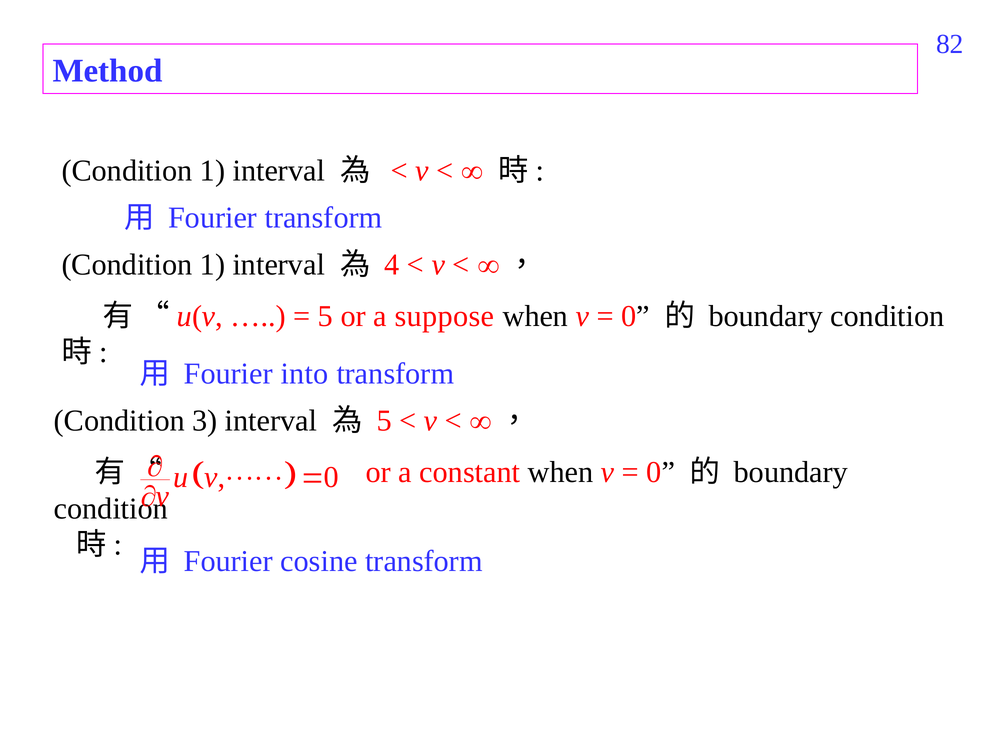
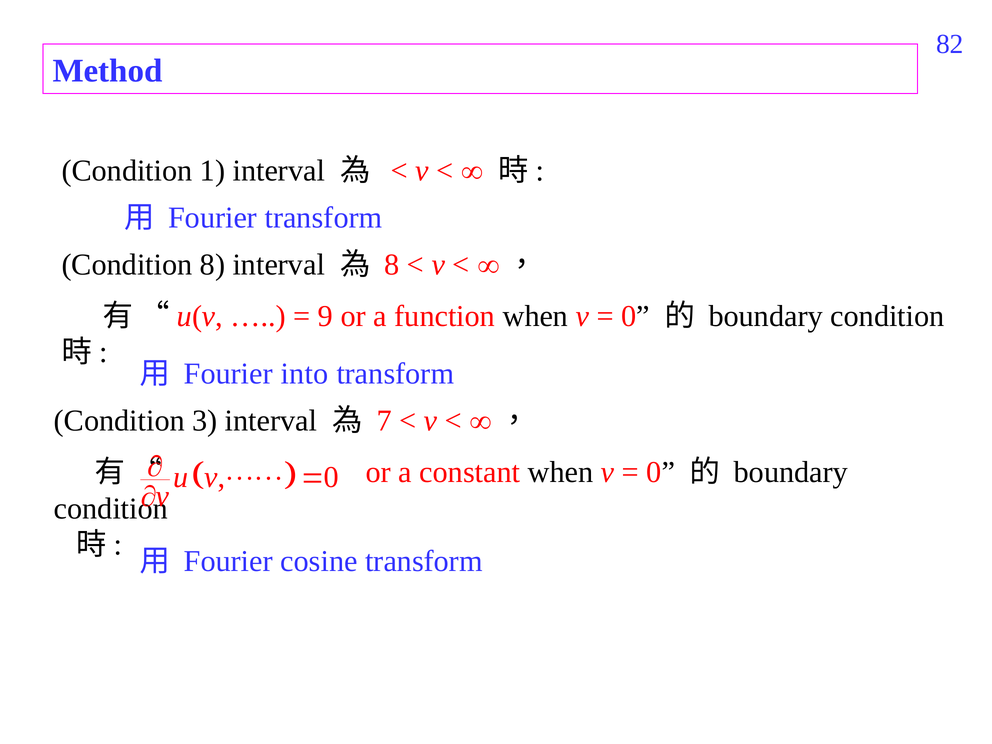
1: 1 -> 8 (213, 265)
4: 4 -> 8 (392, 265)
5: 5 -> 9 (325, 316)
suppose: suppose -> function (445, 316)
5: 5 -> 7 (384, 421)
